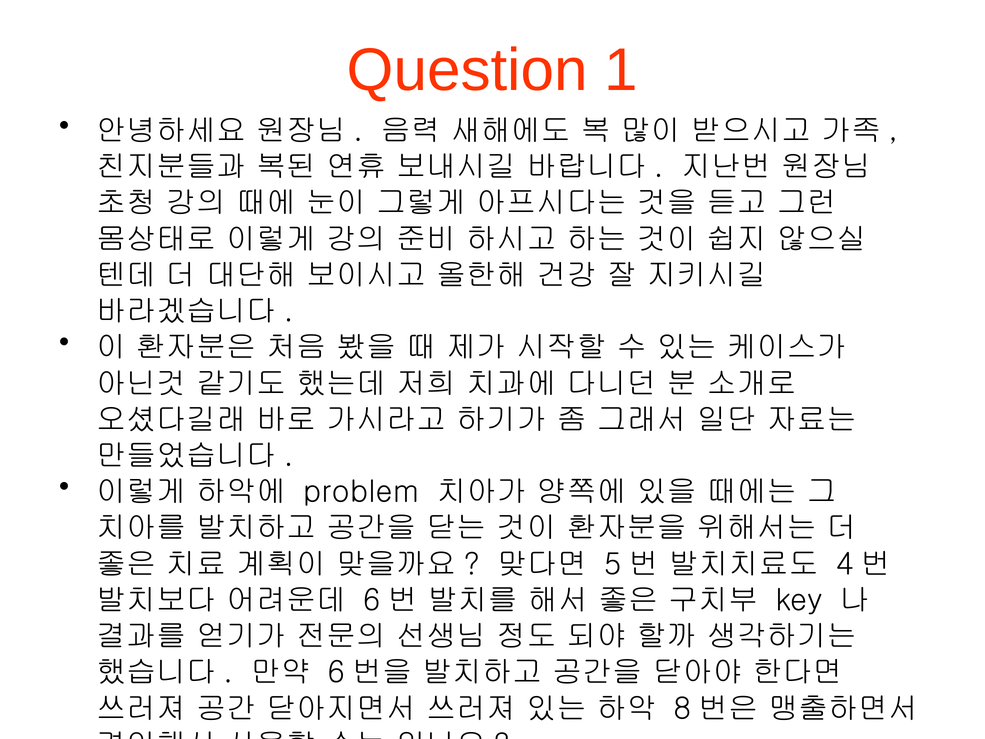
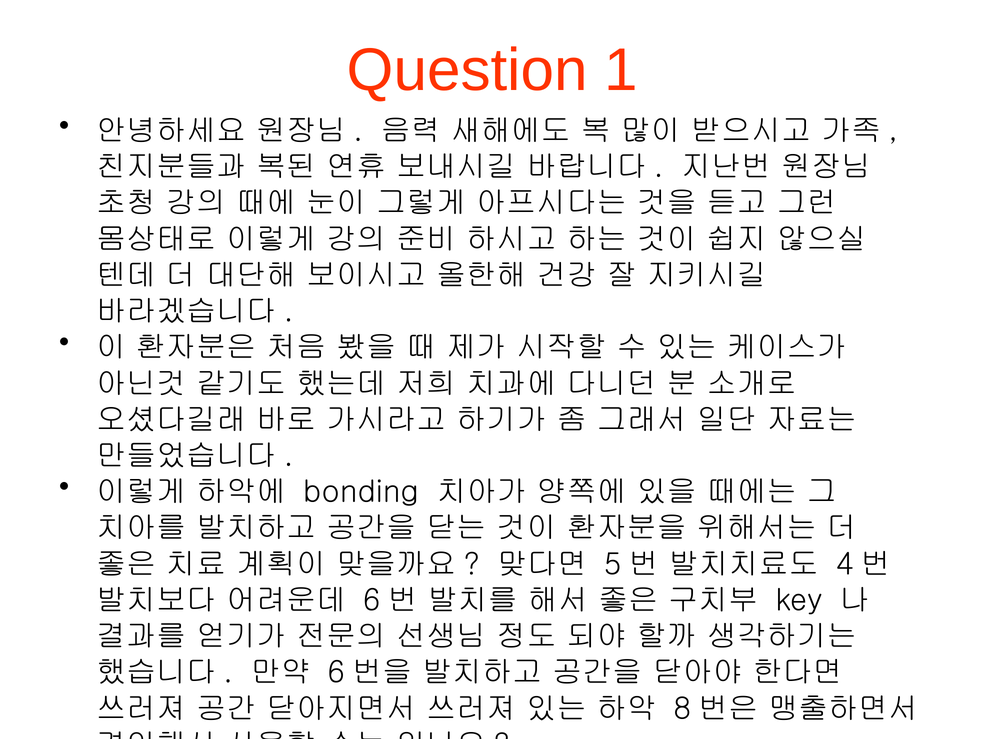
problem: problem -> bonding (361, 492)
